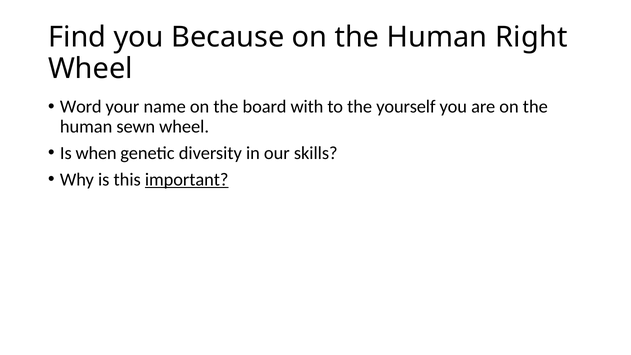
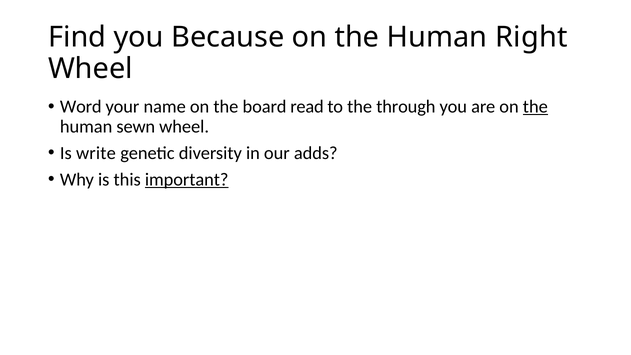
with: with -> read (307, 107)
yourself: yourself -> through (406, 107)
the underline: none -> present (535, 107)
when: when -> write (96, 153)
skills: skills -> adds (316, 153)
